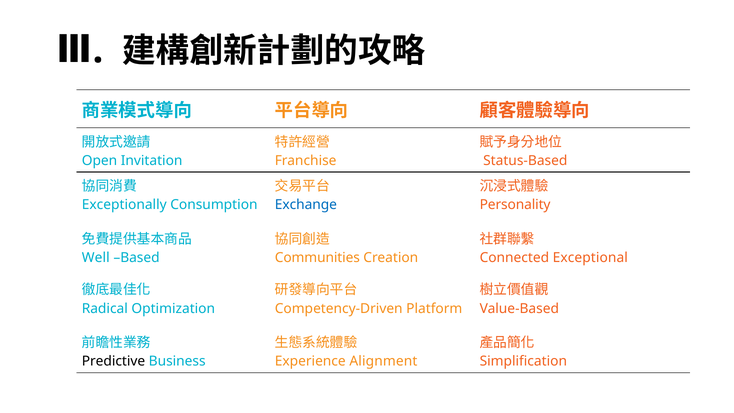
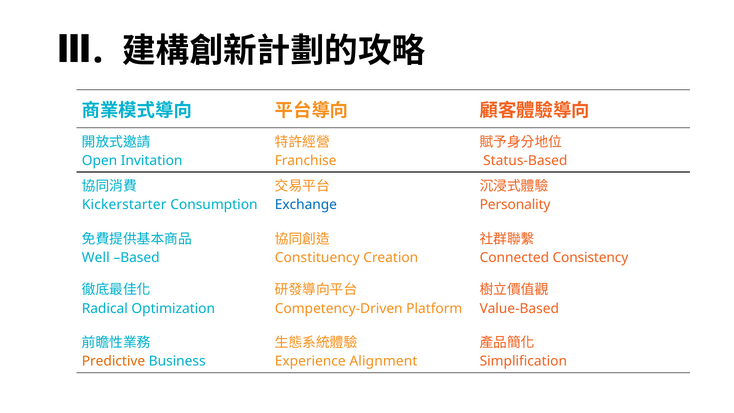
Exceptionally: Exceptionally -> Kickerstarter (124, 205)
Communities: Communities -> Constituency (317, 258)
Exceptional: Exceptional -> Consistency (590, 258)
Predictive colour: black -> orange (113, 361)
